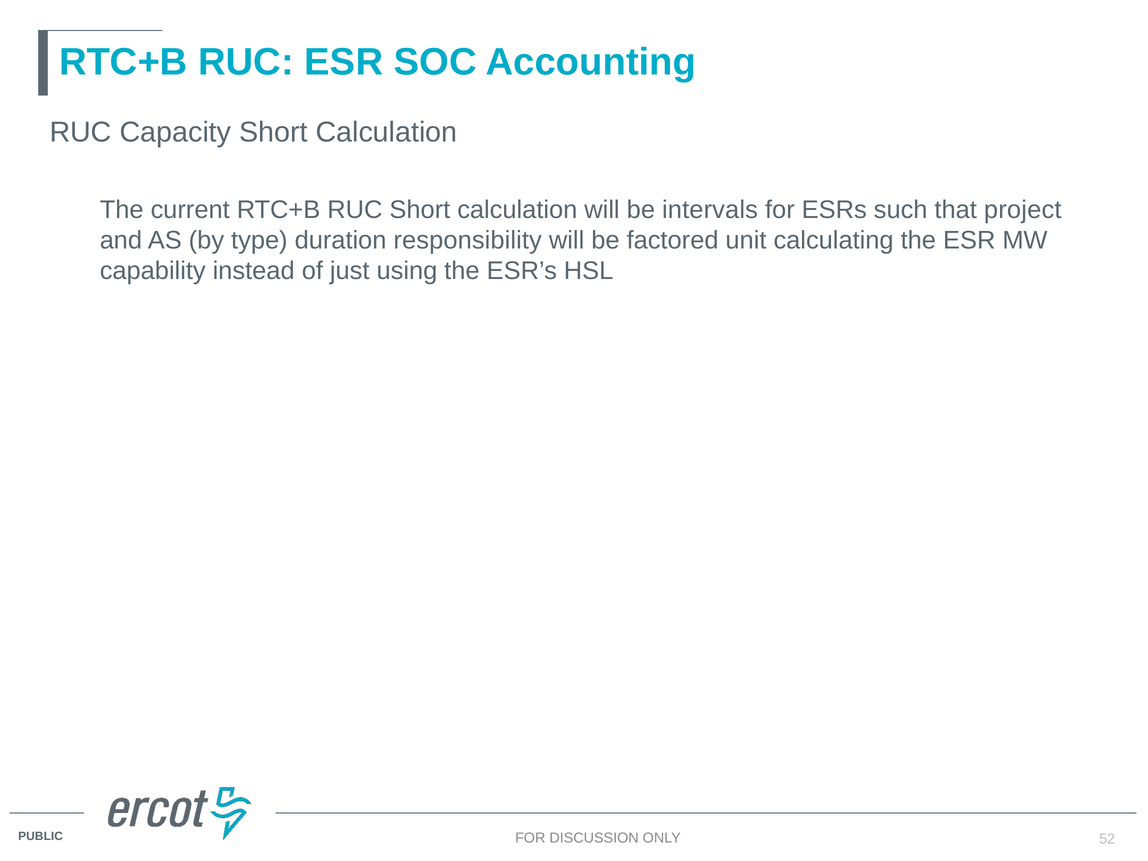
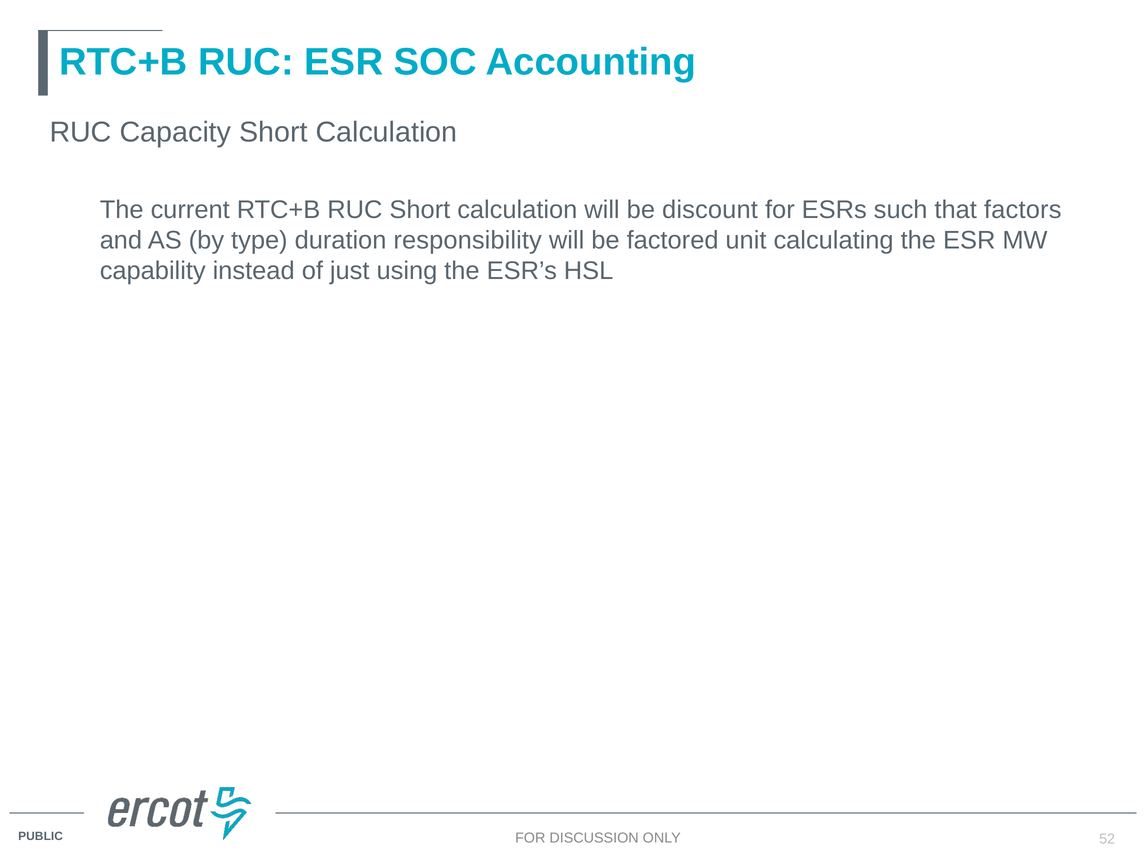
intervals: intervals -> discount (710, 210)
project: project -> factors (1023, 210)
